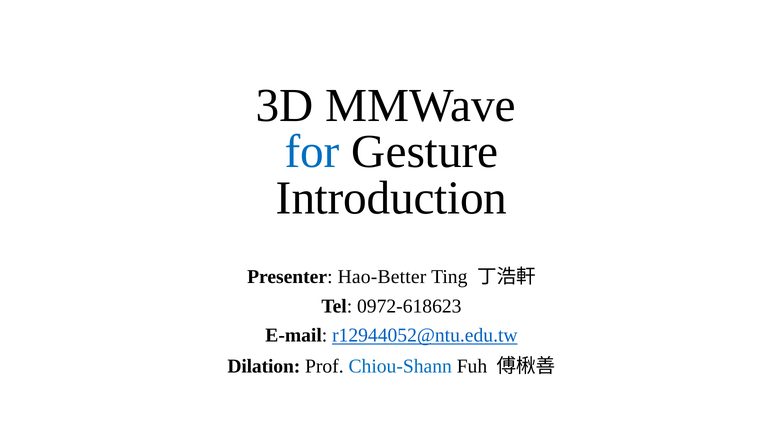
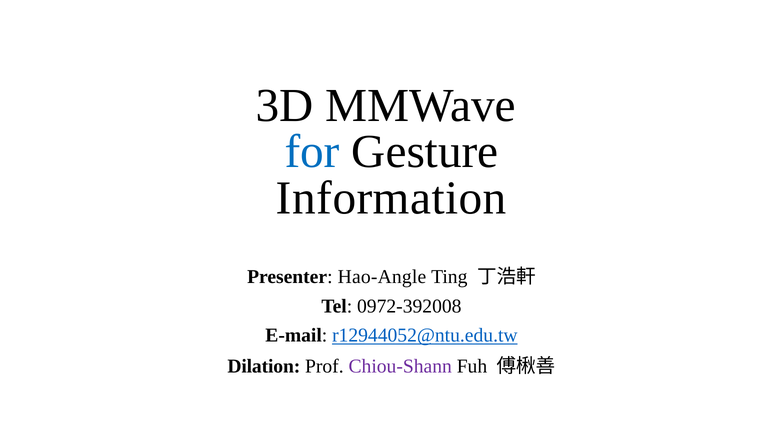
Introduction: Introduction -> Information (391, 198)
Hao-Better: Hao-Better -> Hao-Angle (382, 276)
0972-618623: 0972-618623 -> 0972-392008 (409, 306)
Chiou-Shann colour: blue -> purple (400, 366)
